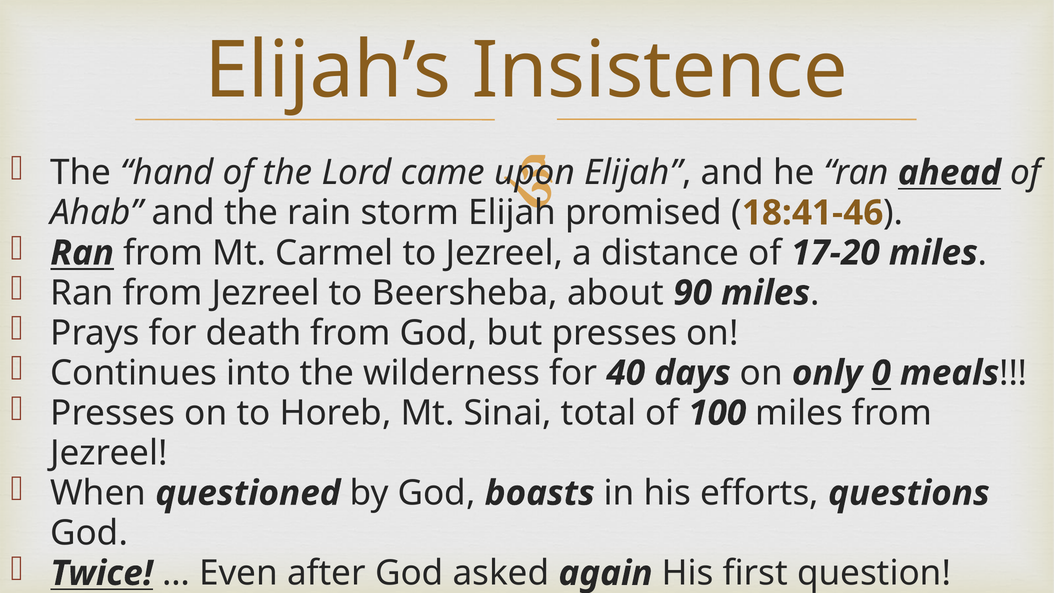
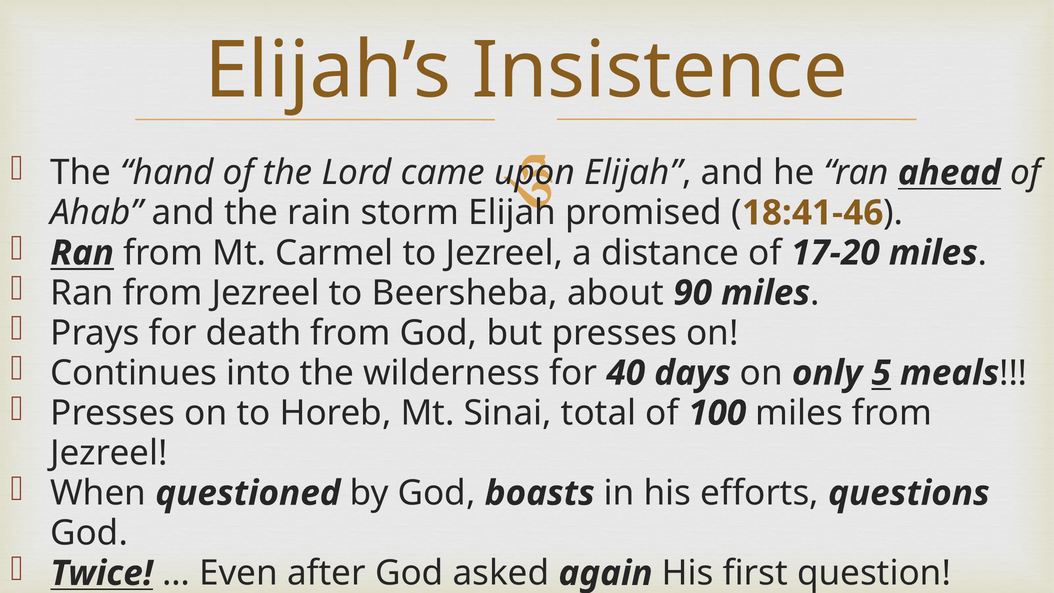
0: 0 -> 5 (881, 373)
